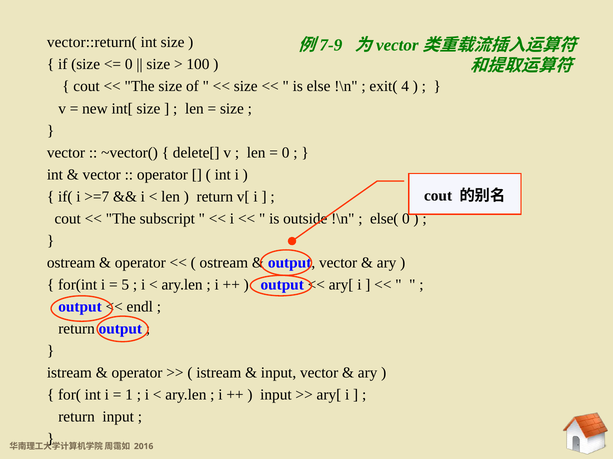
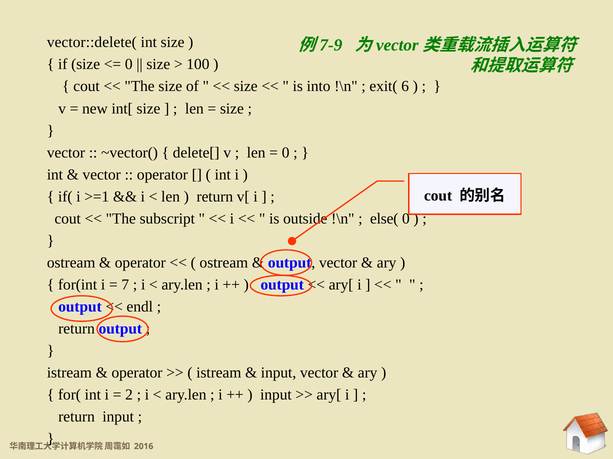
vector::return(: vector::return( -> vector::delete( (92, 42)
else: else -> into (319, 87)
4: 4 -> 6 (405, 87)
>=7: >=7 -> >=1 (97, 197)
5: 5 -> 7 (125, 285)
1: 1 -> 2 (129, 395)
